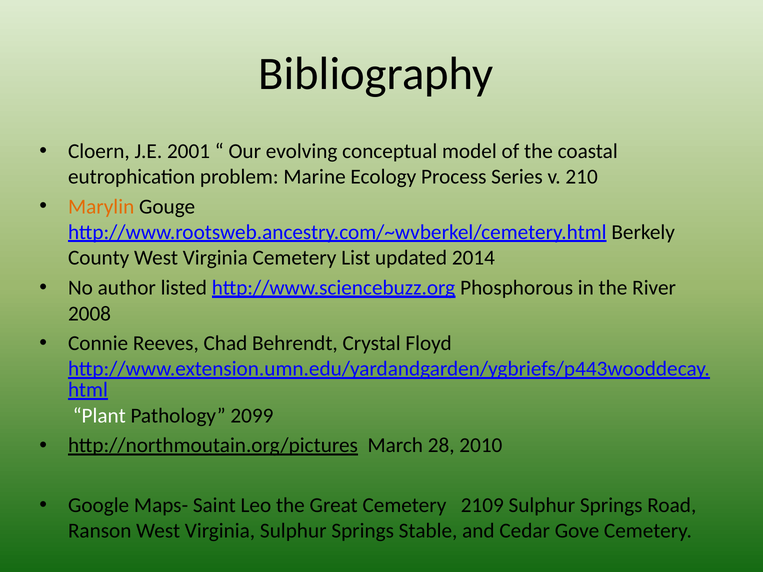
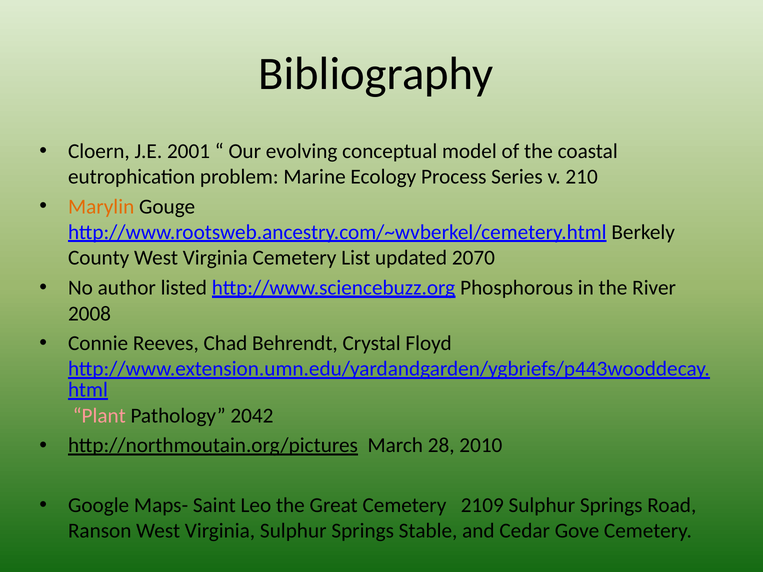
2014: 2014 -> 2070 (473, 258)
Plant colour: white -> pink (99, 416)
2099: 2099 -> 2042 (252, 416)
